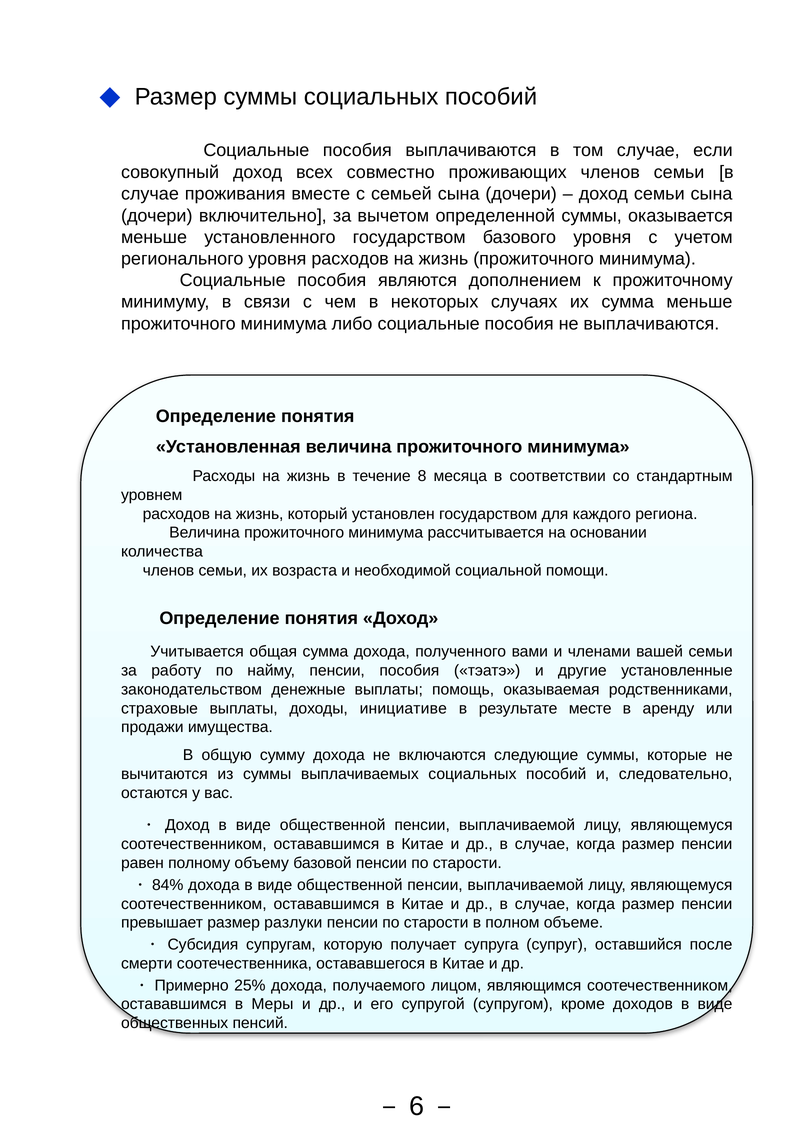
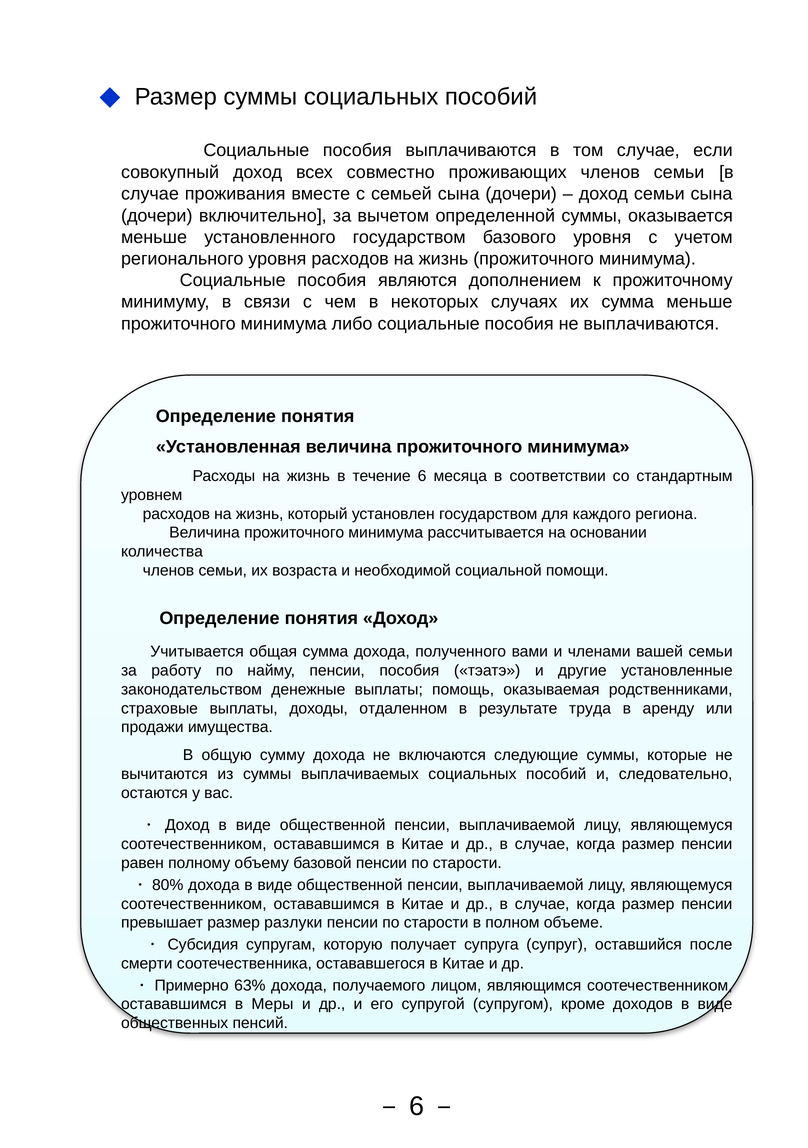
8: 8 -> 6 (422, 476)
инициативе: инициативе -> отдаленном (403, 709)
месте: месте -> труда (590, 709)
84%: 84% -> 80% (168, 885)
25%: 25% -> 63% (250, 986)
